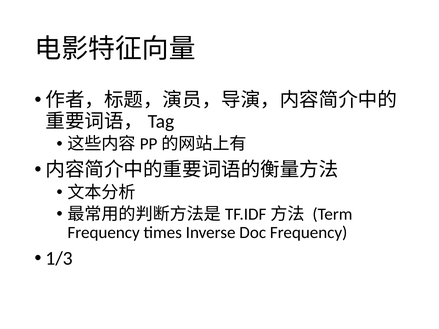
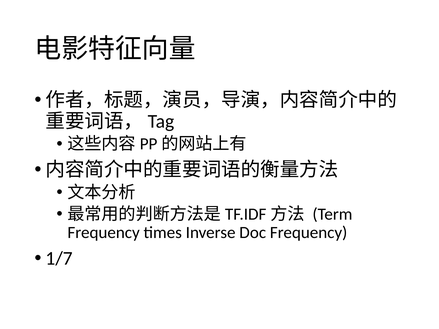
1/3: 1/3 -> 1/7 (59, 258)
